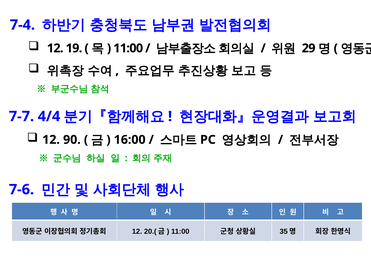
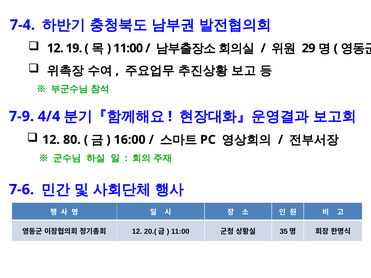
7-7: 7-7 -> 7-9 (21, 116)
90: 90 -> 80 (72, 140)
